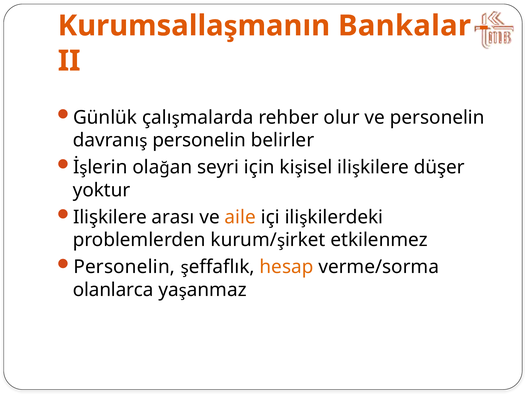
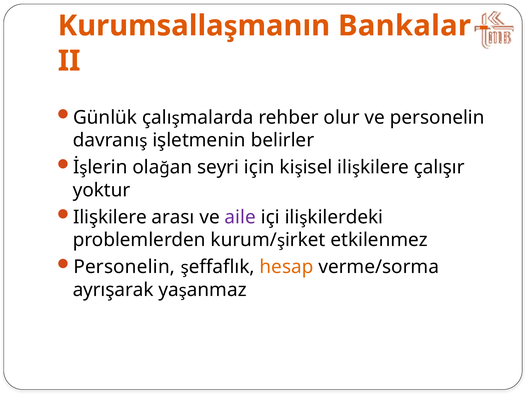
davranış personelin: personelin -> işletmenin (199, 140)
düşer: düşer -> çalışır (439, 167)
aile colour: orange -> purple (240, 217)
olanlarca: olanlarca -> ayrışarak (113, 289)
